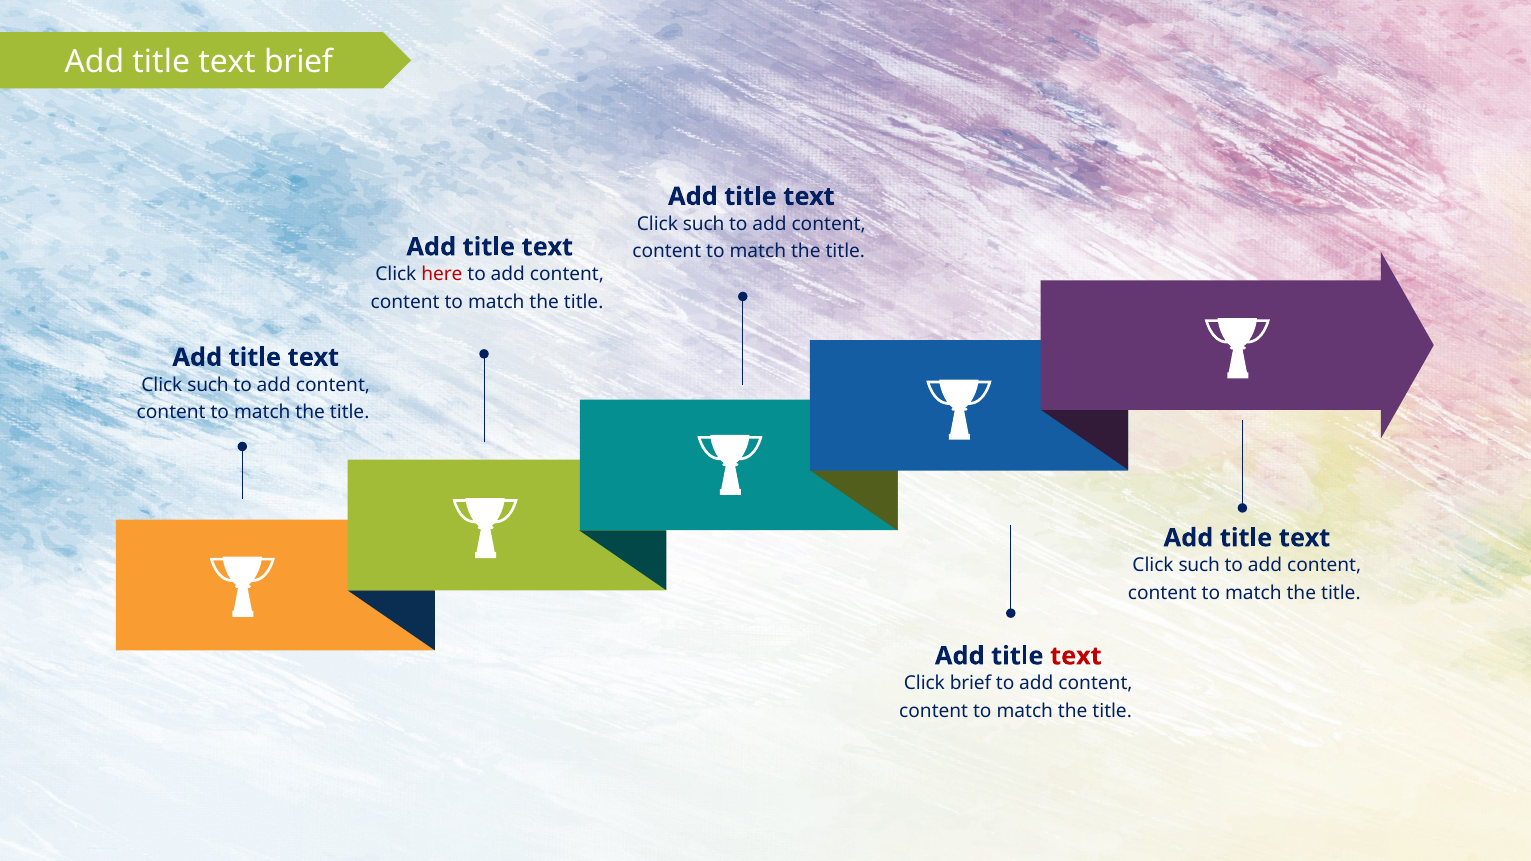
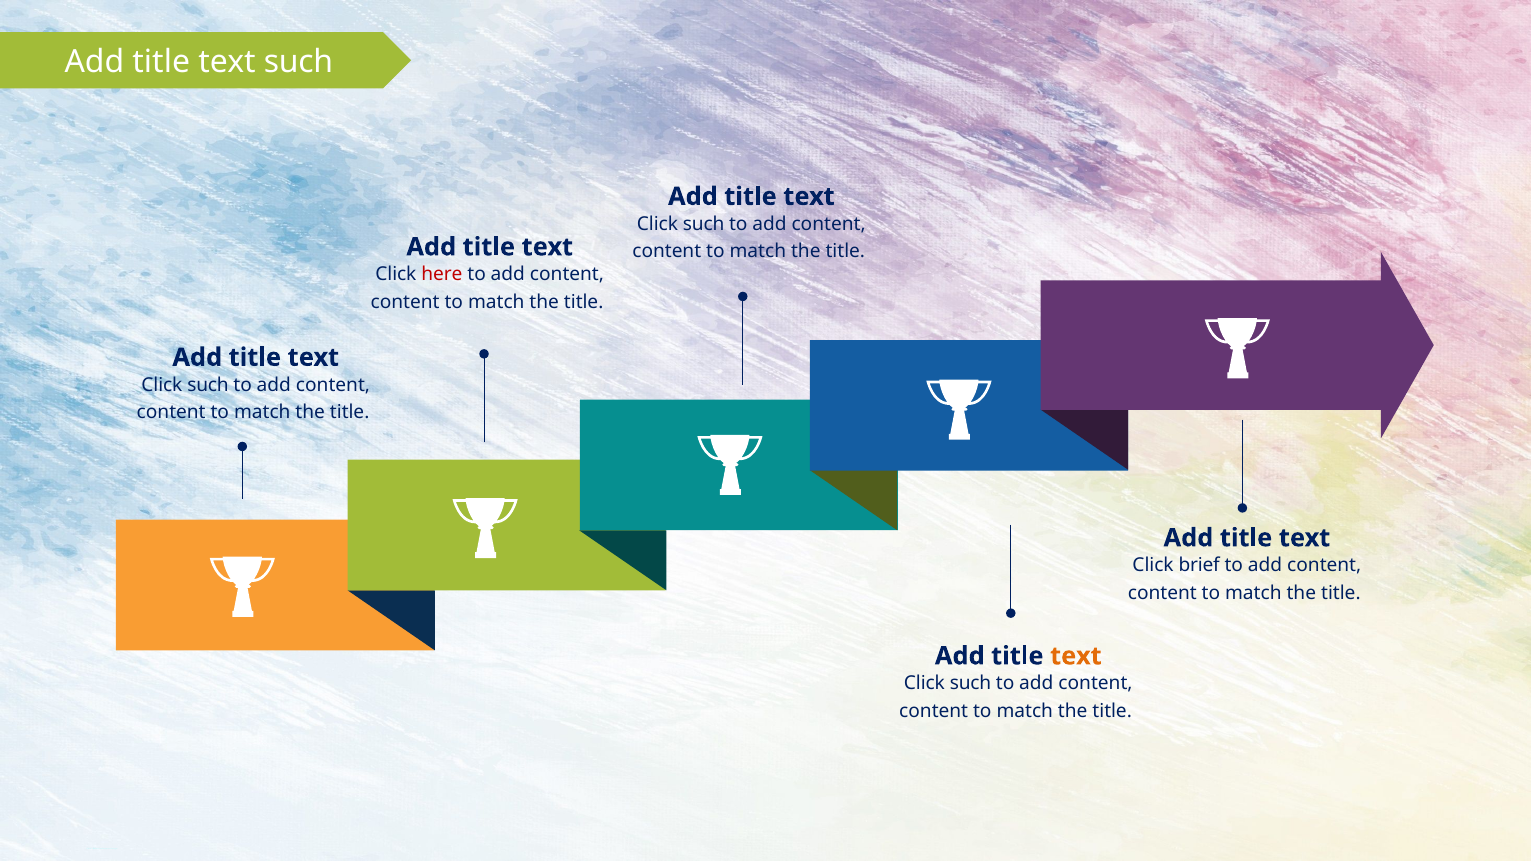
text brief: brief -> such (298, 62)
such: such -> brief (1199, 565)
text colour: red -> orange (1076, 656)
brief: brief -> such (971, 684)
